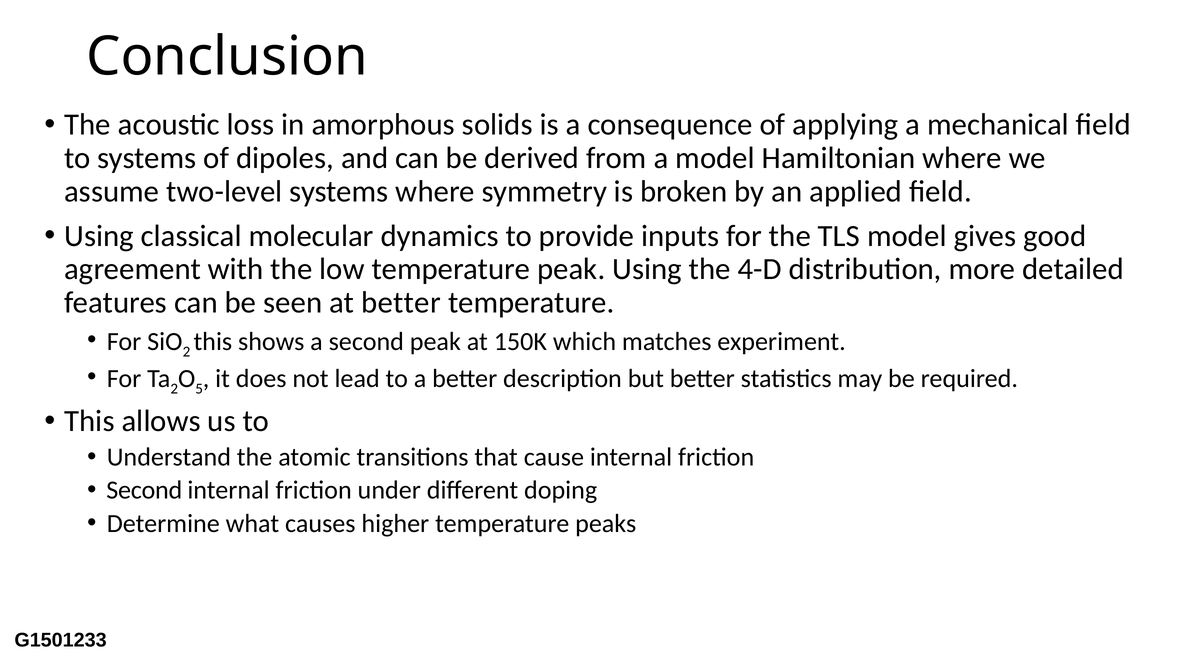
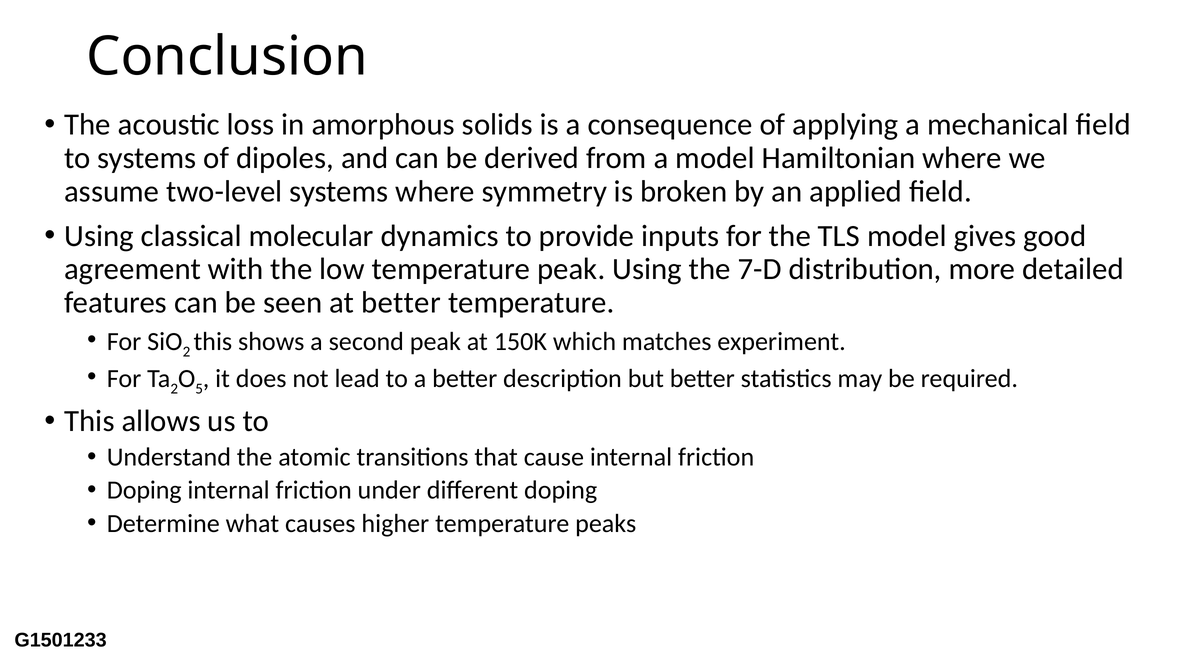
4-D: 4-D -> 7-D (760, 269)
Second: Second -> Doping (144, 490)
